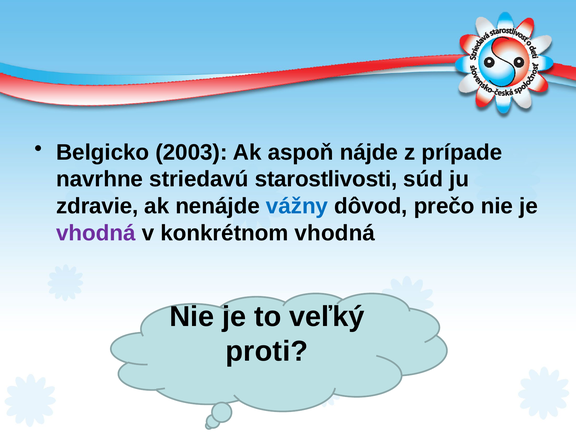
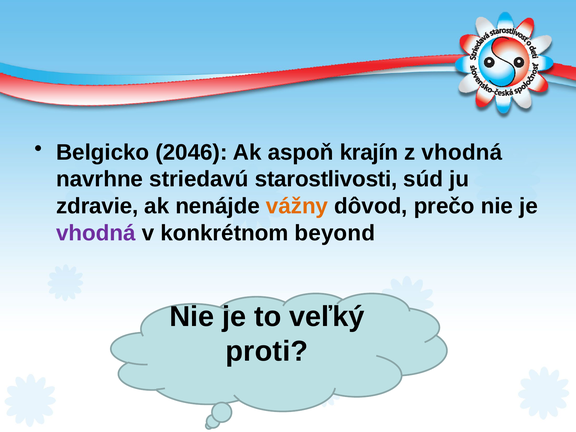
2003: 2003 -> 2046 (192, 152)
nájde: nájde -> krajín (369, 152)
z prípade: prípade -> vhodná (462, 152)
vážny colour: blue -> orange (297, 206)
konkrétnom vhodná: vhodná -> beyond (335, 233)
